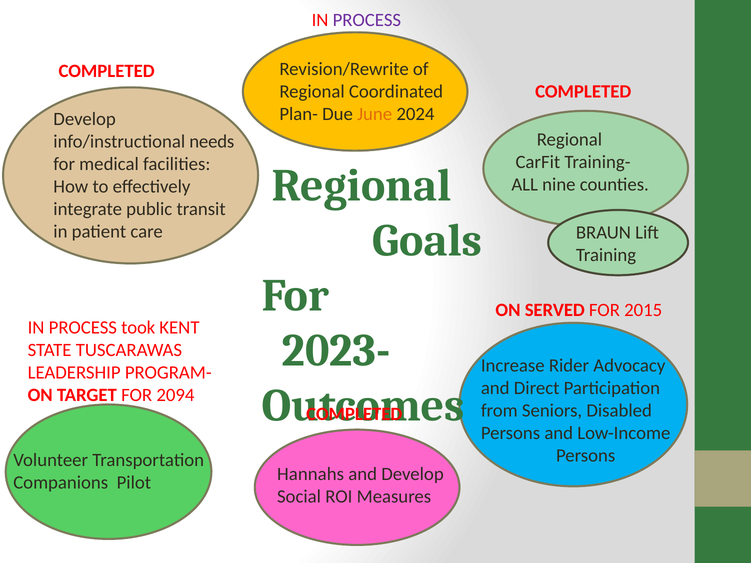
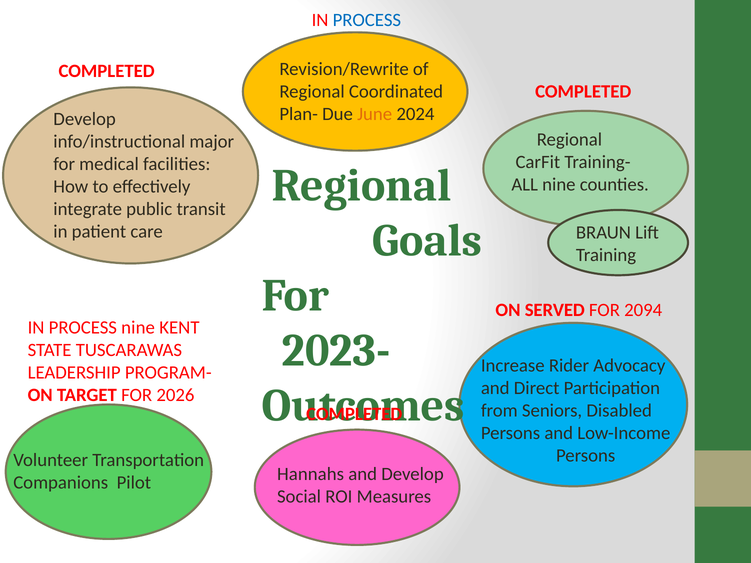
PROCESS colour: purple -> blue (367, 20)
needs: needs -> major (212, 142)
2015: 2015 -> 2094 (643, 310)
PROCESS took: took -> nine (138, 328)
2094: 2094 -> 2026 (175, 395)
